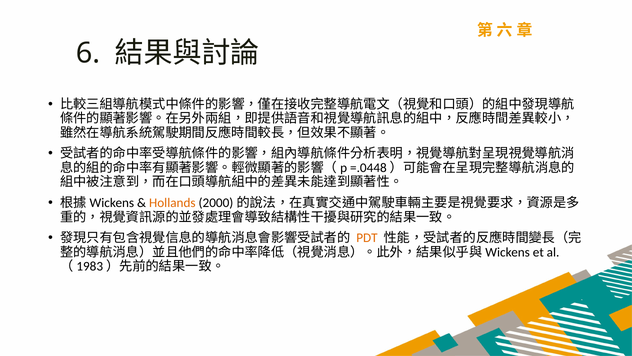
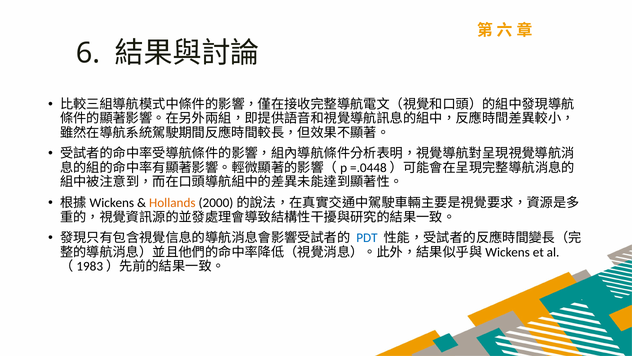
PDT colour: orange -> blue (367, 238)
